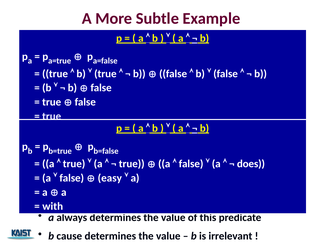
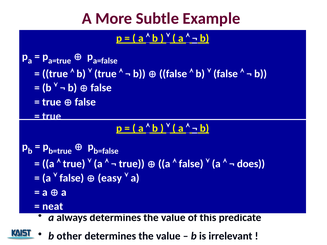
with: with -> neat (53, 207)
cause: cause -> other (69, 236)
